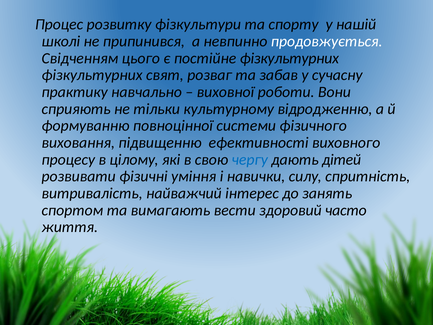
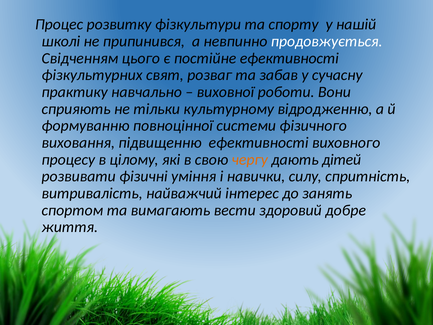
постійне фізкультурних: фізкультурних -> ефективності (289, 58)
чергу colour: blue -> orange (250, 159)
часто: часто -> добре (346, 210)
